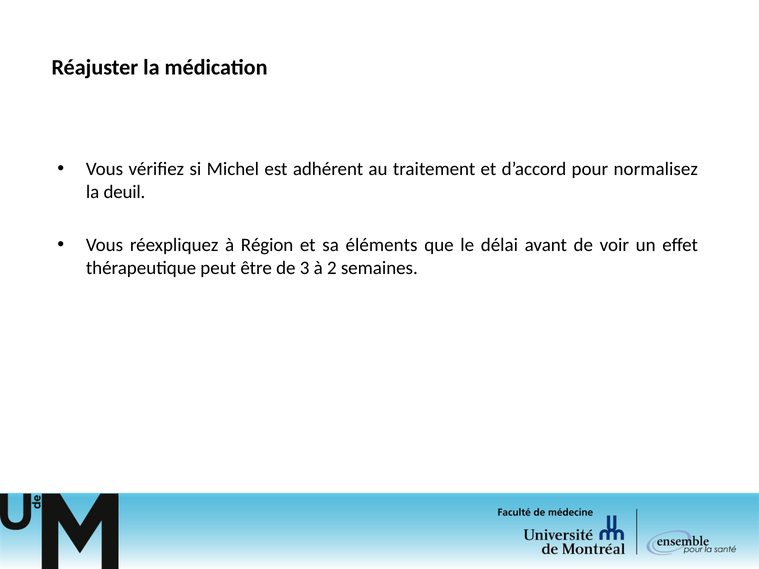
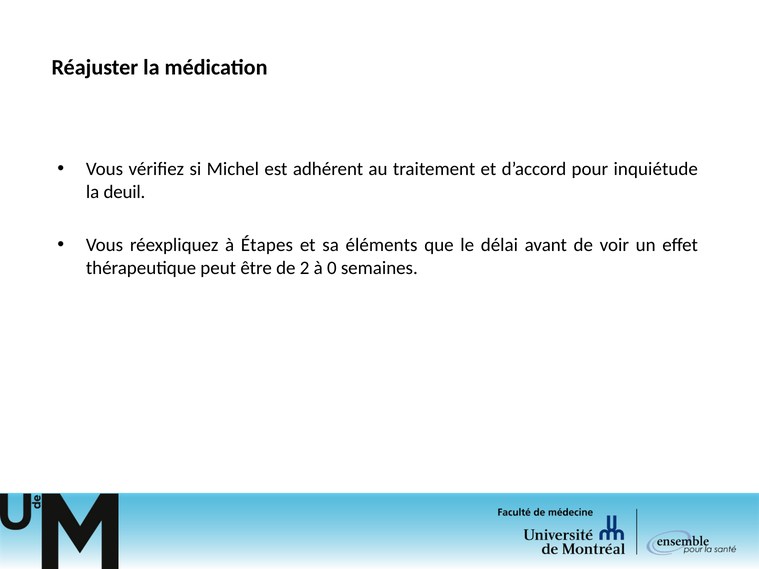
normalisez: normalisez -> inquiétude (656, 169)
Région: Région -> Étapes (267, 245)
3: 3 -> 2 (305, 268)
2: 2 -> 0 (332, 268)
